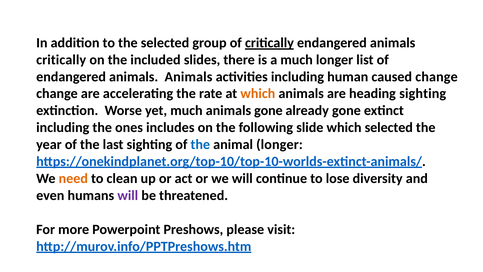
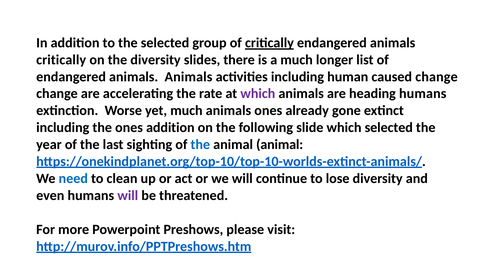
the included: included -> diversity (156, 60)
which colour: orange -> purple (258, 94)
heading sighting: sighting -> humans (423, 94)
animals gone: gone -> ones (268, 110)
ones includes: includes -> addition (170, 127)
animal longer: longer -> animal (280, 144)
need colour: orange -> blue (73, 178)
